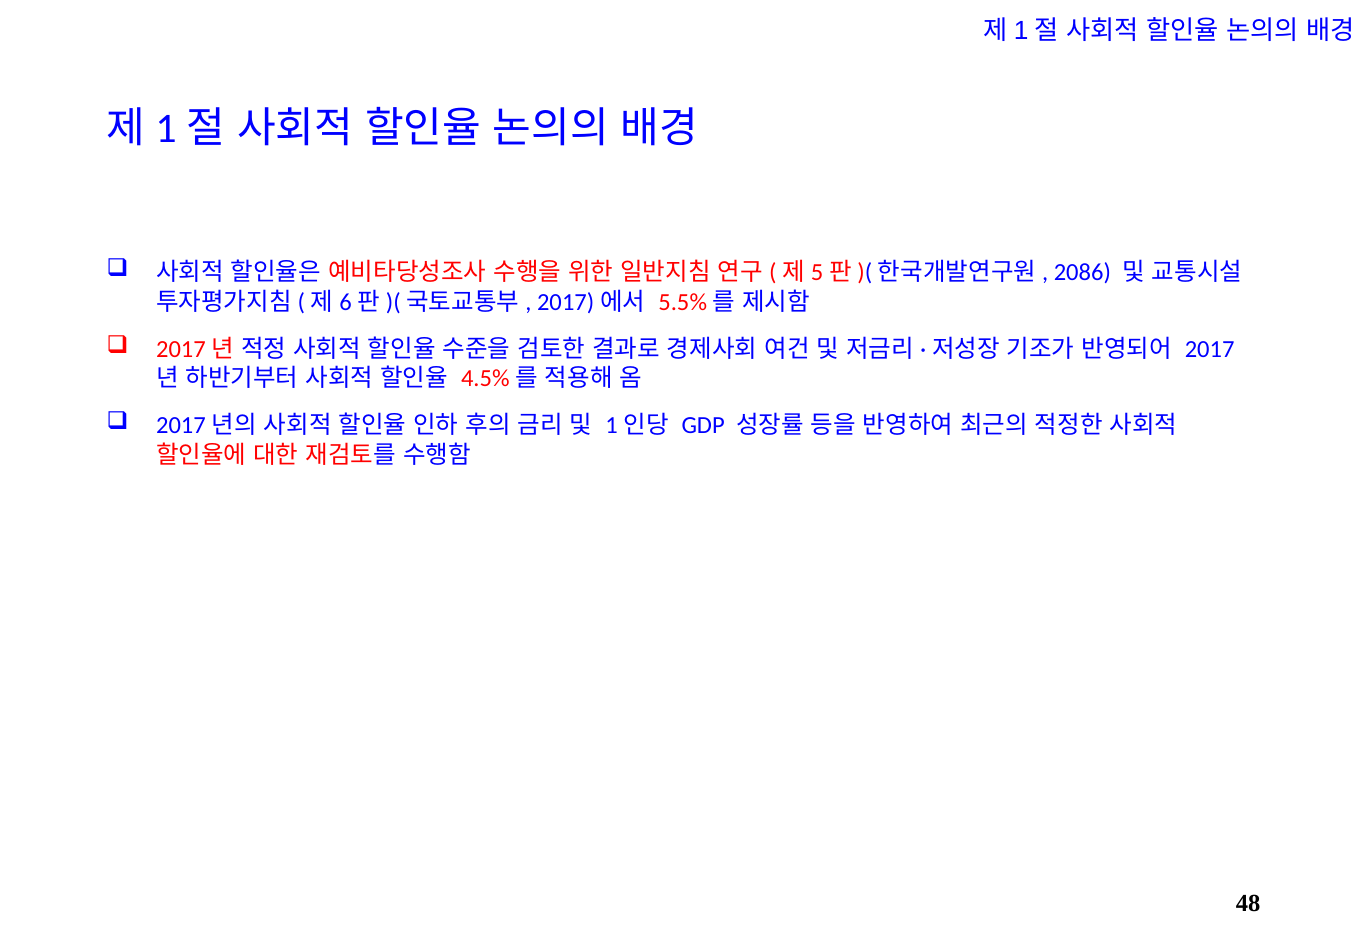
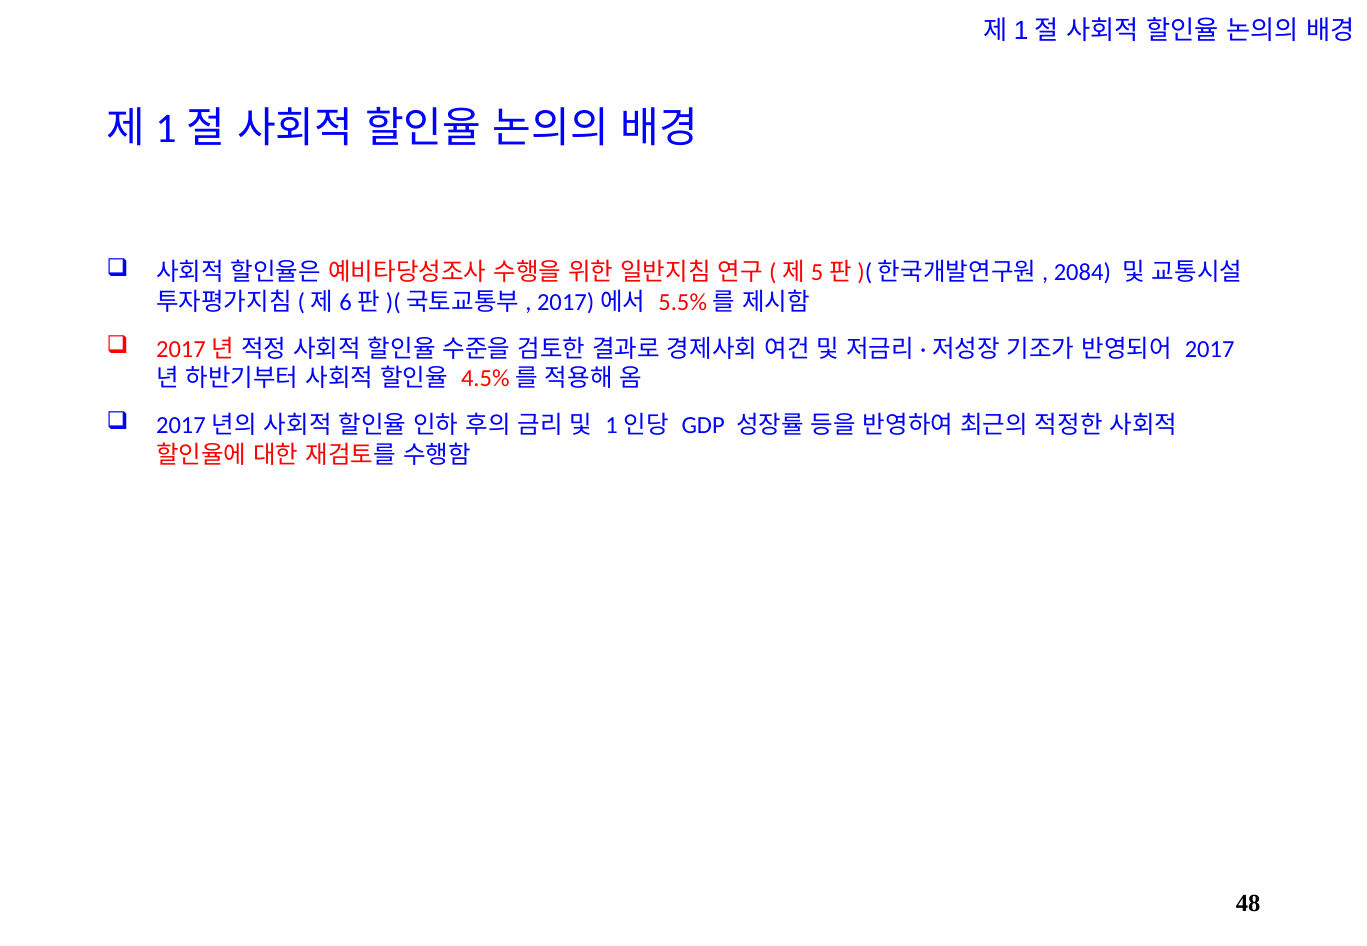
2086: 2086 -> 2084 (1082, 273)
